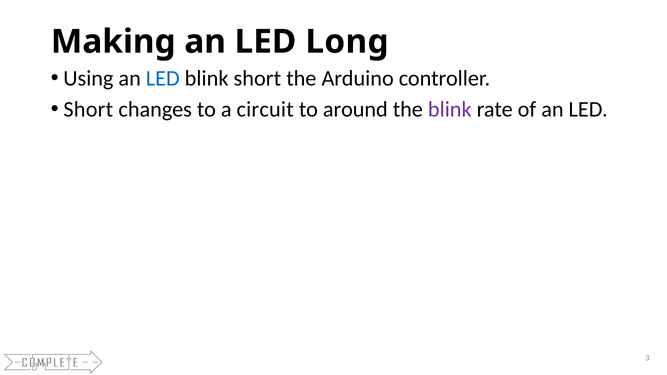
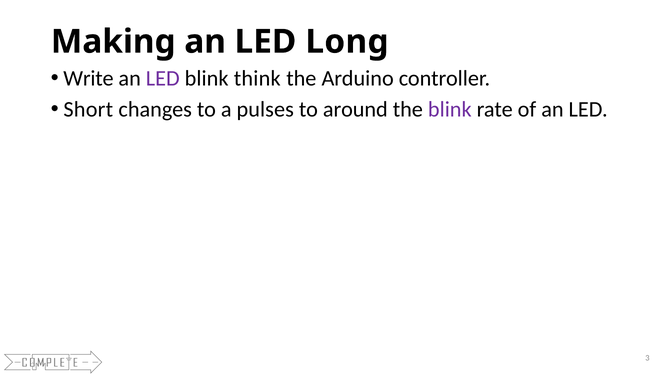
Using: Using -> Write (88, 78)
LED colour: blue -> purple (163, 78)
blink short: short -> think (257, 78)
circuit: circuit -> pulses (265, 109)
